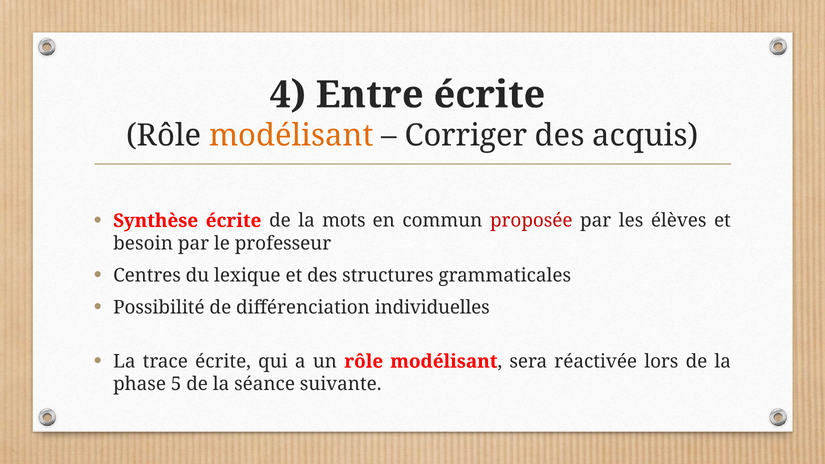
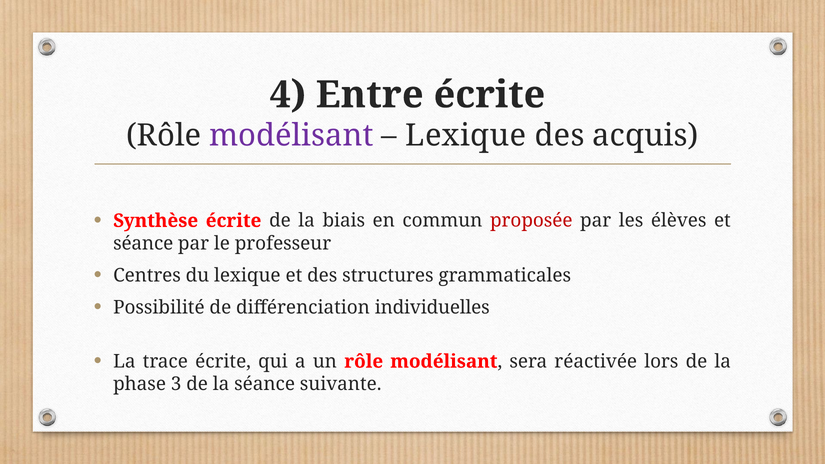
modélisant colour: orange -> purple (291, 136)
Corriger: Corriger -> Lexique (466, 136)
mots: mots -> biais (344, 221)
besoin: besoin -> séance (143, 243)
5: 5 -> 3 (176, 384)
